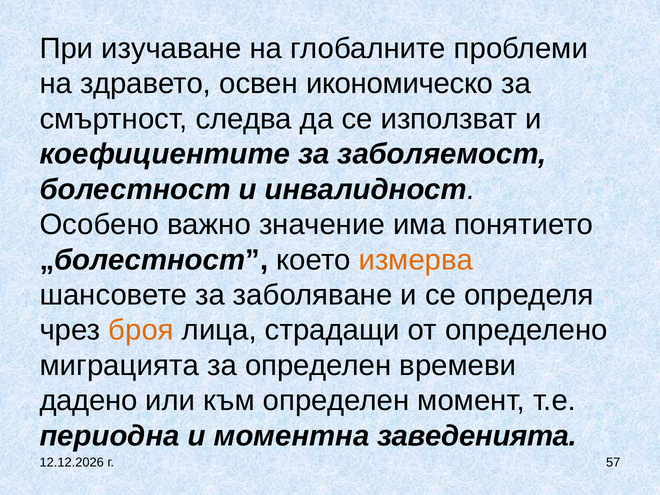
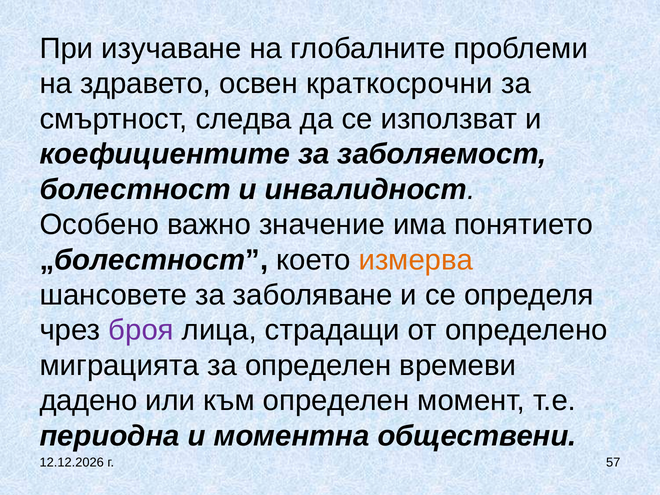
икономическо: икономическо -> краткосрочни (399, 84)
броя colour: orange -> purple (141, 330)
заведенията: заведенията -> обществени (477, 436)
